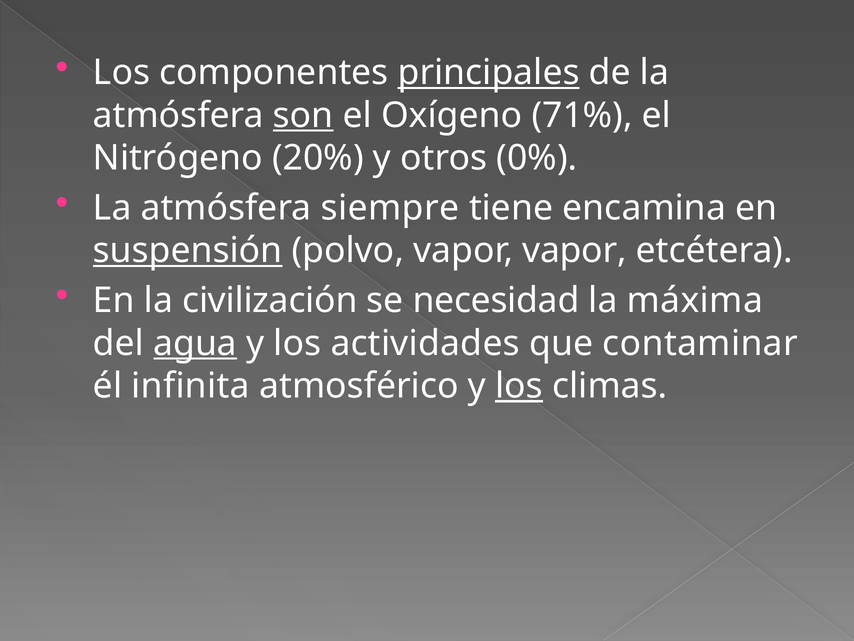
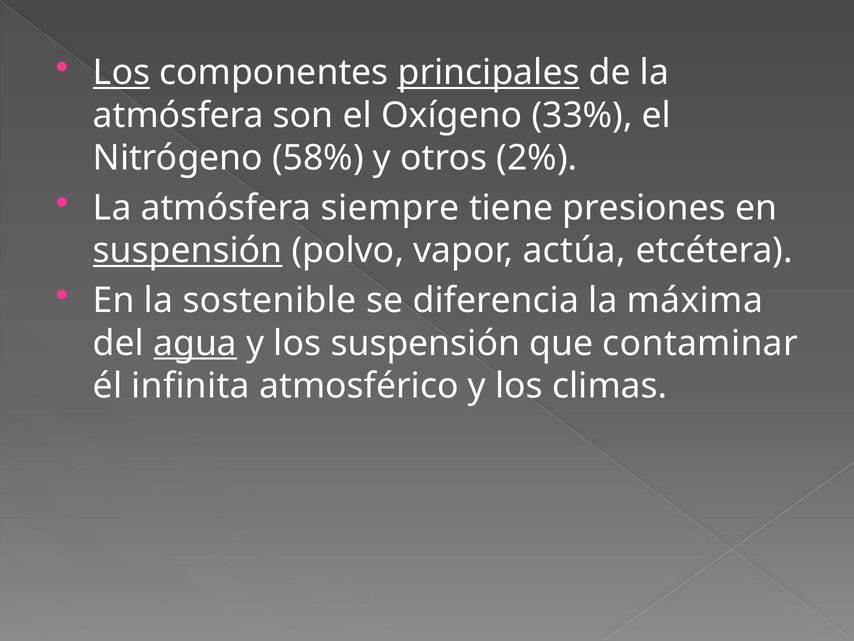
Los underline: none -> present (122, 73)
son underline: present -> none (303, 115)
71%: 71% -> 33% (582, 115)
20%: 20% -> 58% (318, 158)
0%: 0% -> 2% (537, 158)
encamina: encamina -> presiones (644, 208)
vapor vapor: vapor -> actúa (574, 250)
civilización: civilización -> sostenible (270, 300)
necesidad: necesidad -> diferencia (496, 300)
los actividades: actividades -> suspensión (425, 343)
los underline: present -> none (519, 386)
